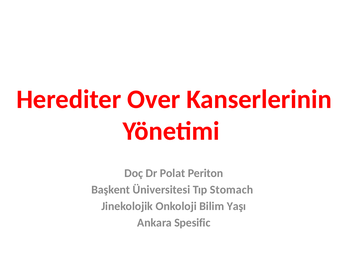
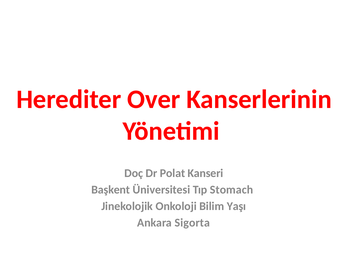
Periton: Periton -> Kanseri (205, 173)
Spesific: Spesific -> Sigorta (192, 222)
